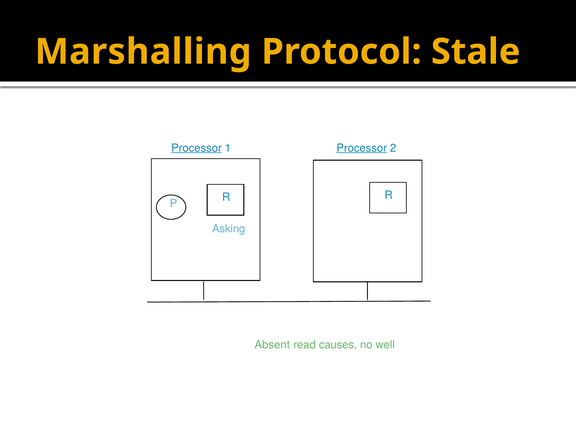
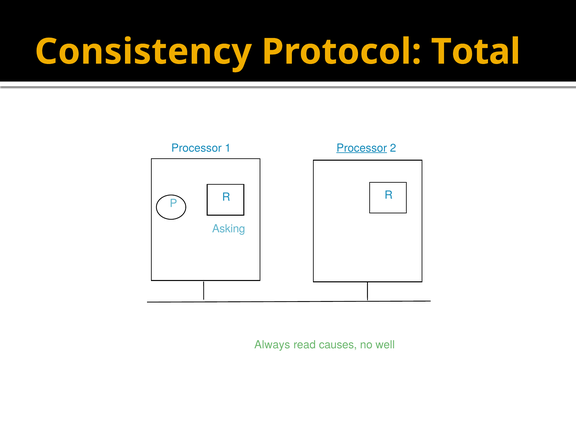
Marshalling: Marshalling -> Consistency (143, 52)
Stale: Stale -> Total (476, 52)
Processor underline: present -> none (197, 148)
Absent: Absent -> Always (272, 345)
